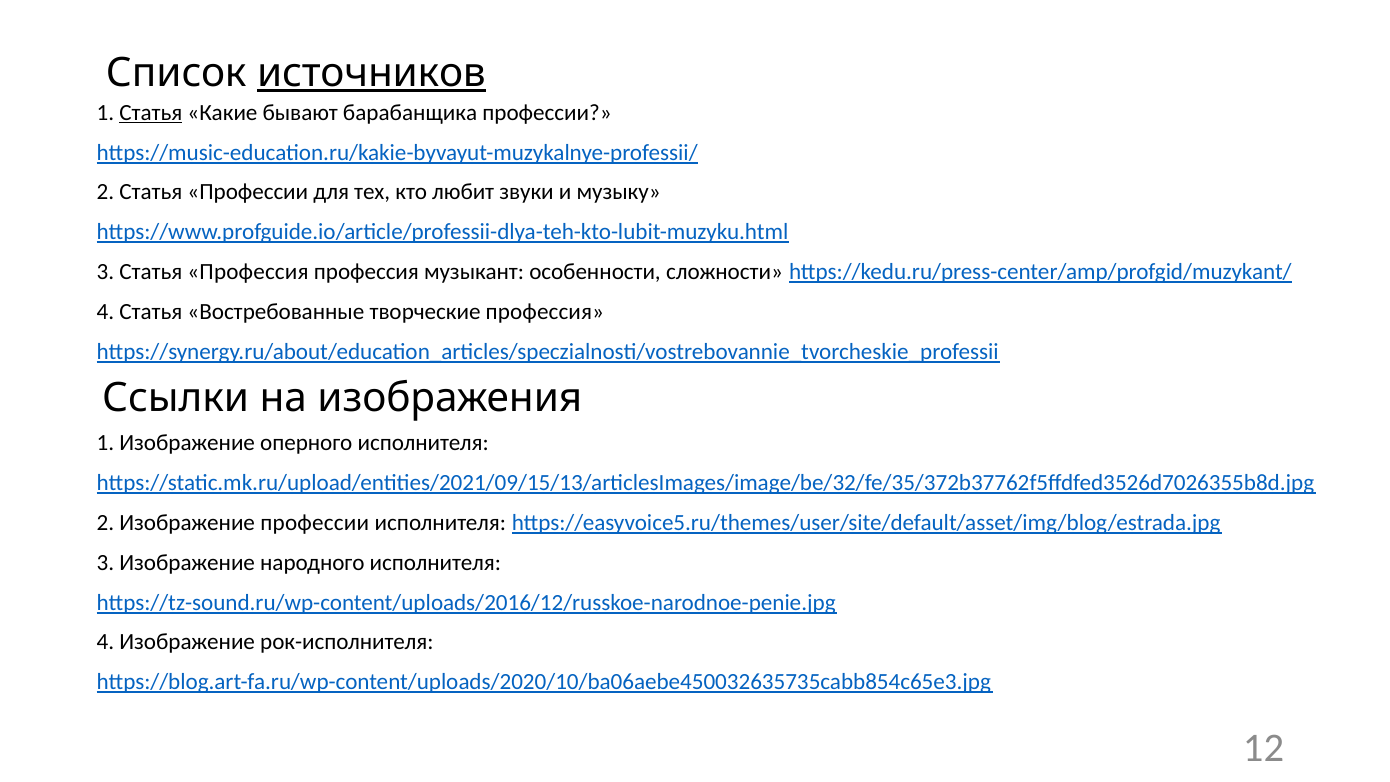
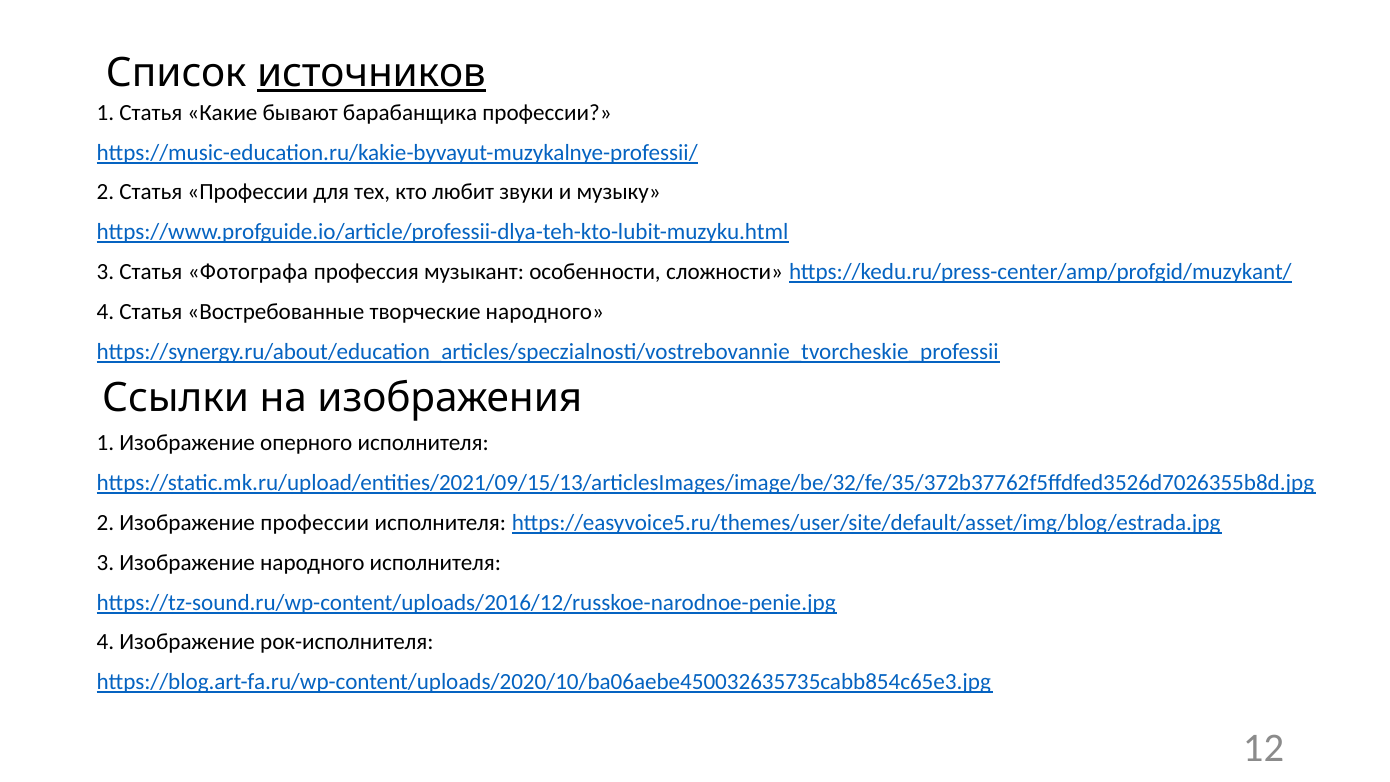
Статья underline: present -> none (151, 113)
Статья Профессия: Профессия -> Фотографа (248, 272)
творческие профессия: профессия -> народного (545, 312)
